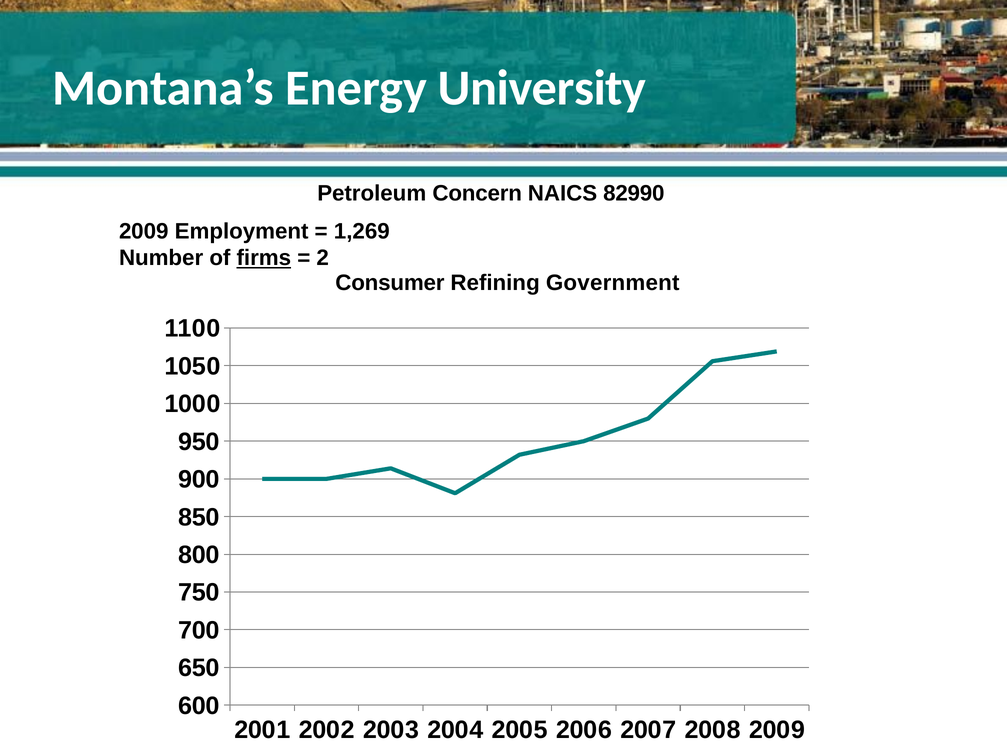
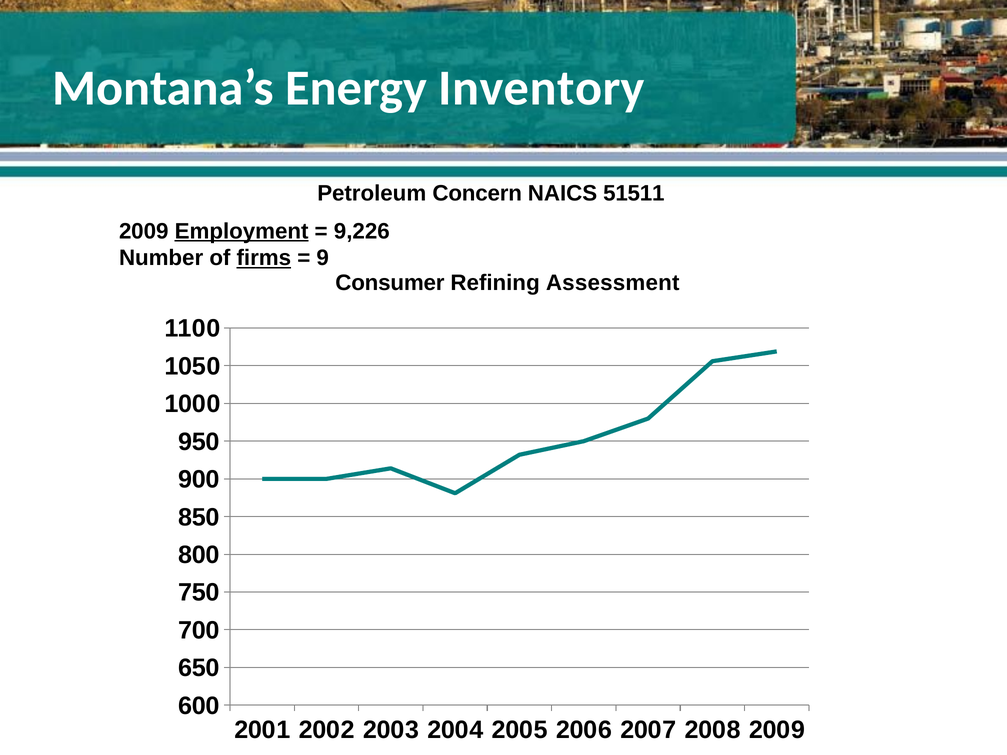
University: University -> Inventory (542, 88)
82990: 82990 -> 51511 (634, 193)
Employment underline: none -> present (242, 231)
1,269: 1,269 -> 9,226 (362, 231)
2: 2 -> 9 (323, 258)
Government: Government -> Assessment (613, 283)
